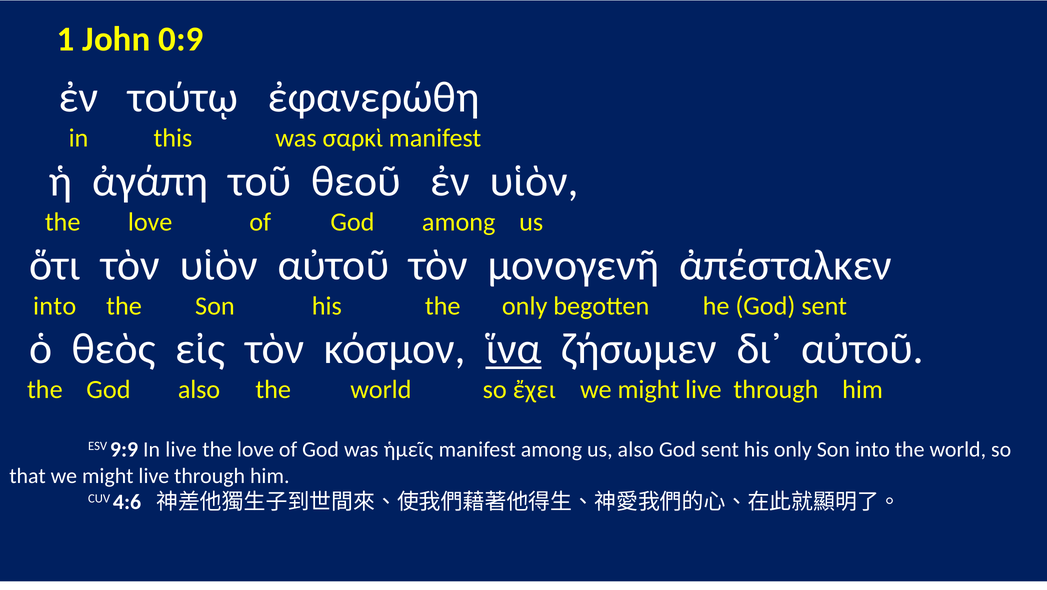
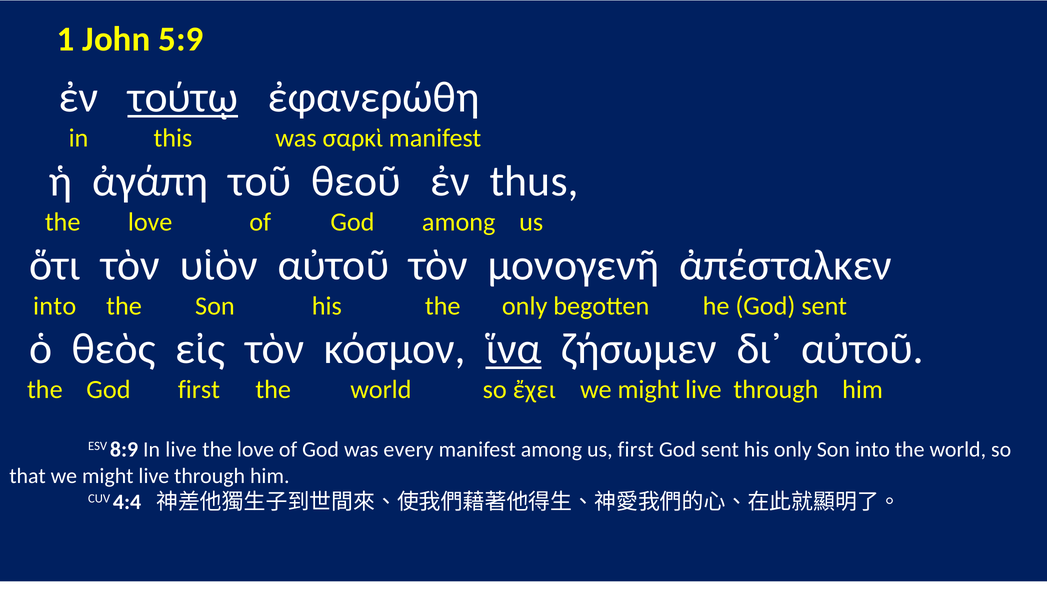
0:9: 0:9 -> 5:9 (181, 39)
τούτῳ underline: none -> present (183, 97)
ἐν υἱὸν: υἱὸν -> thus (534, 181)
God also: also -> first (199, 390)
9:9: 9:9 -> 8:9 (124, 450)
ἡμεῖς: ἡμεῖς -> every (408, 450)
us also: also -> first (636, 450)
4:6: 4:6 -> 4:4 (127, 503)
